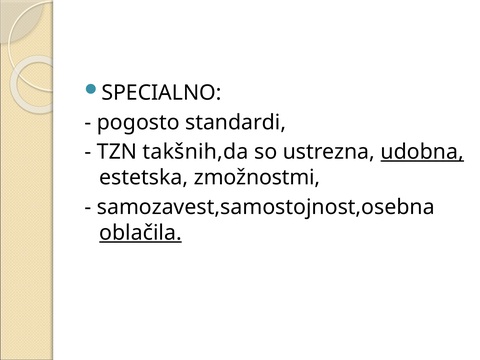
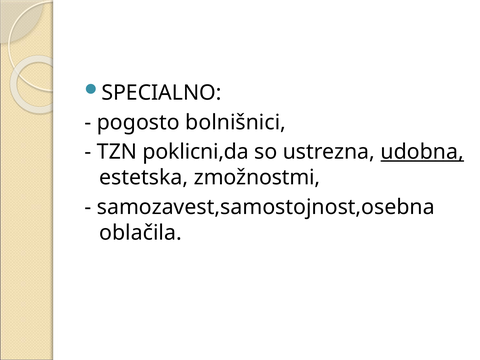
standardi: standardi -> bolnišnici (236, 122)
takšnih,da: takšnih,da -> poklicni,da (196, 152)
oblačila underline: present -> none (141, 233)
